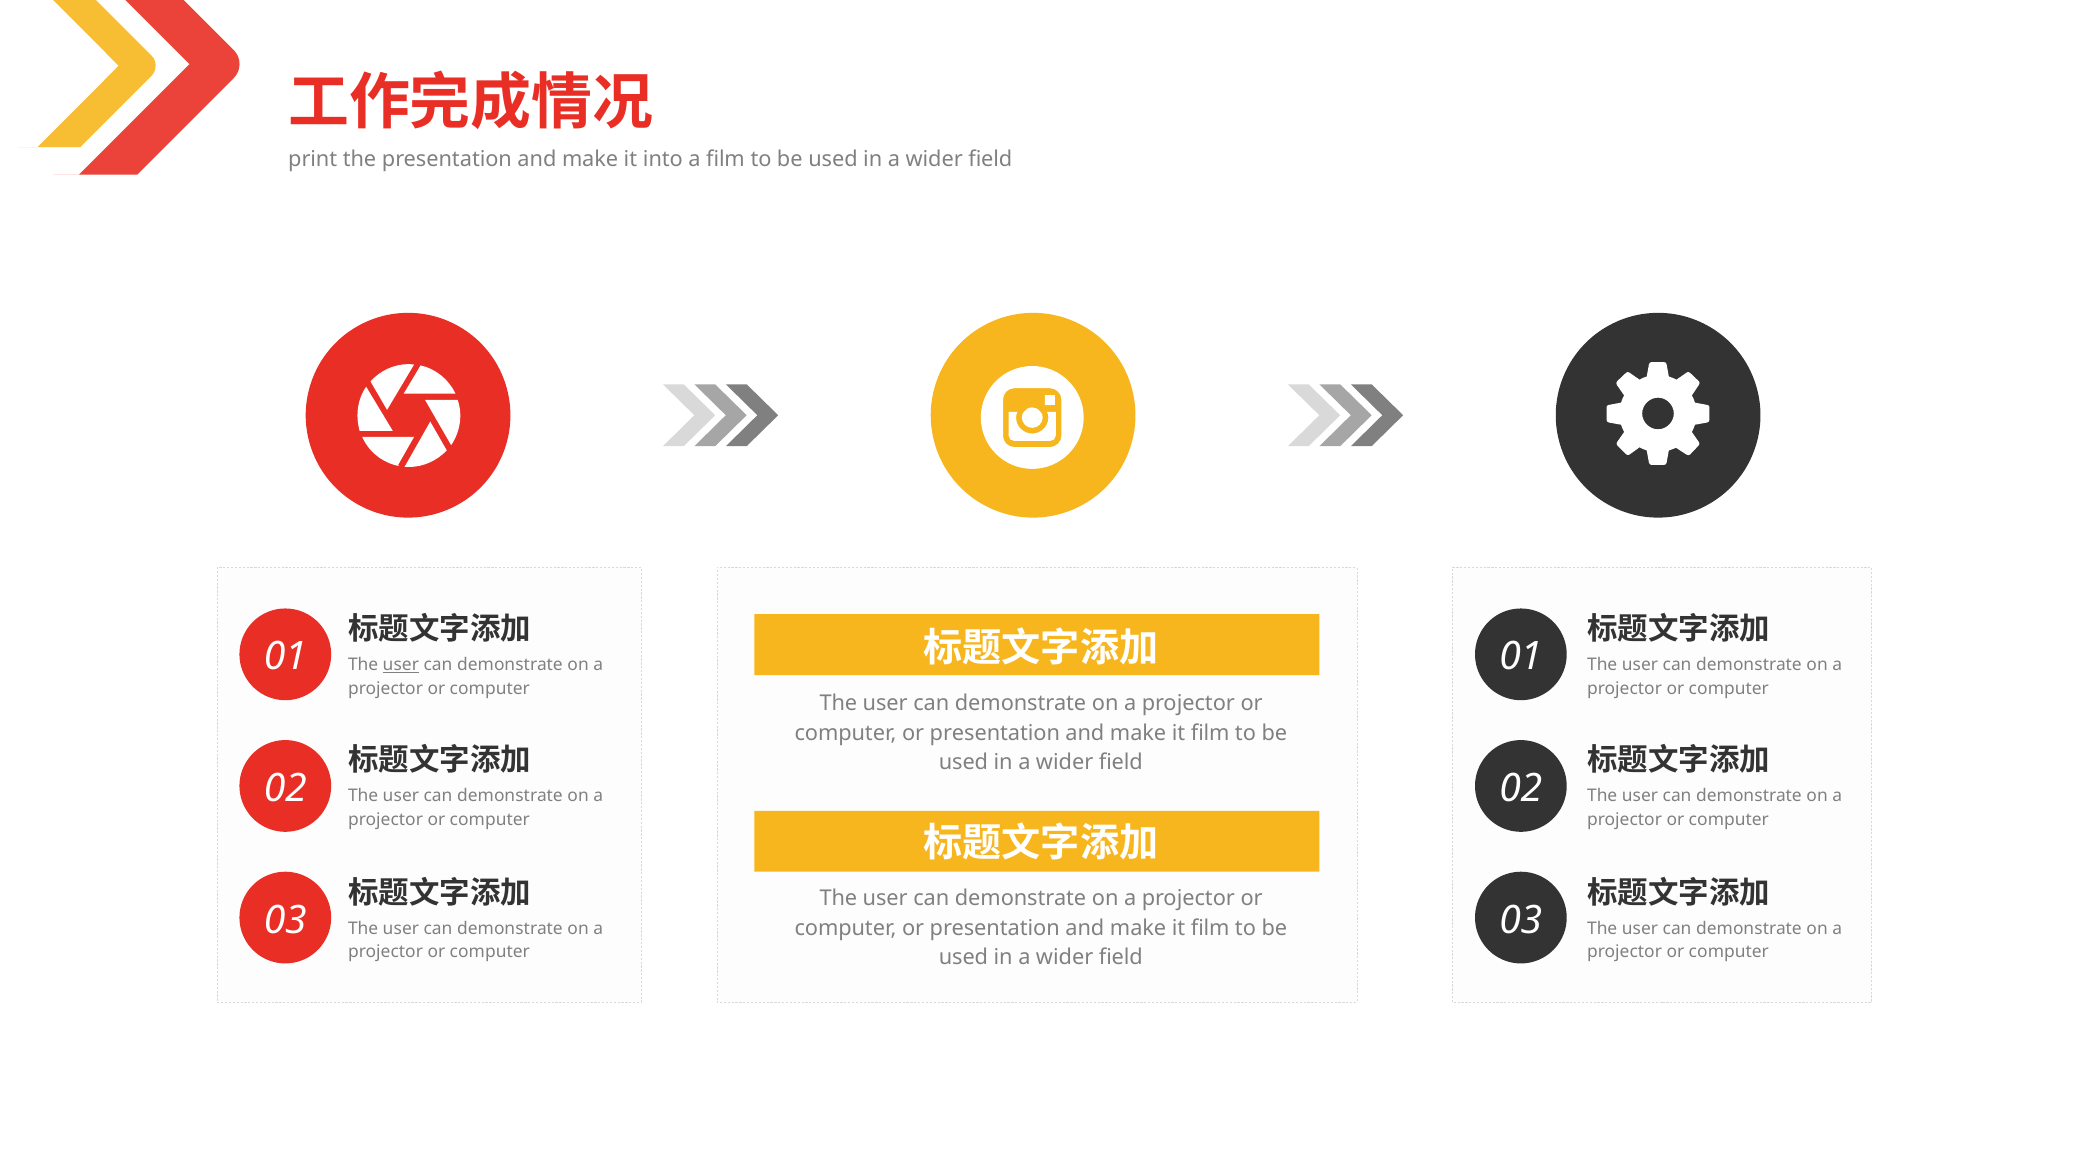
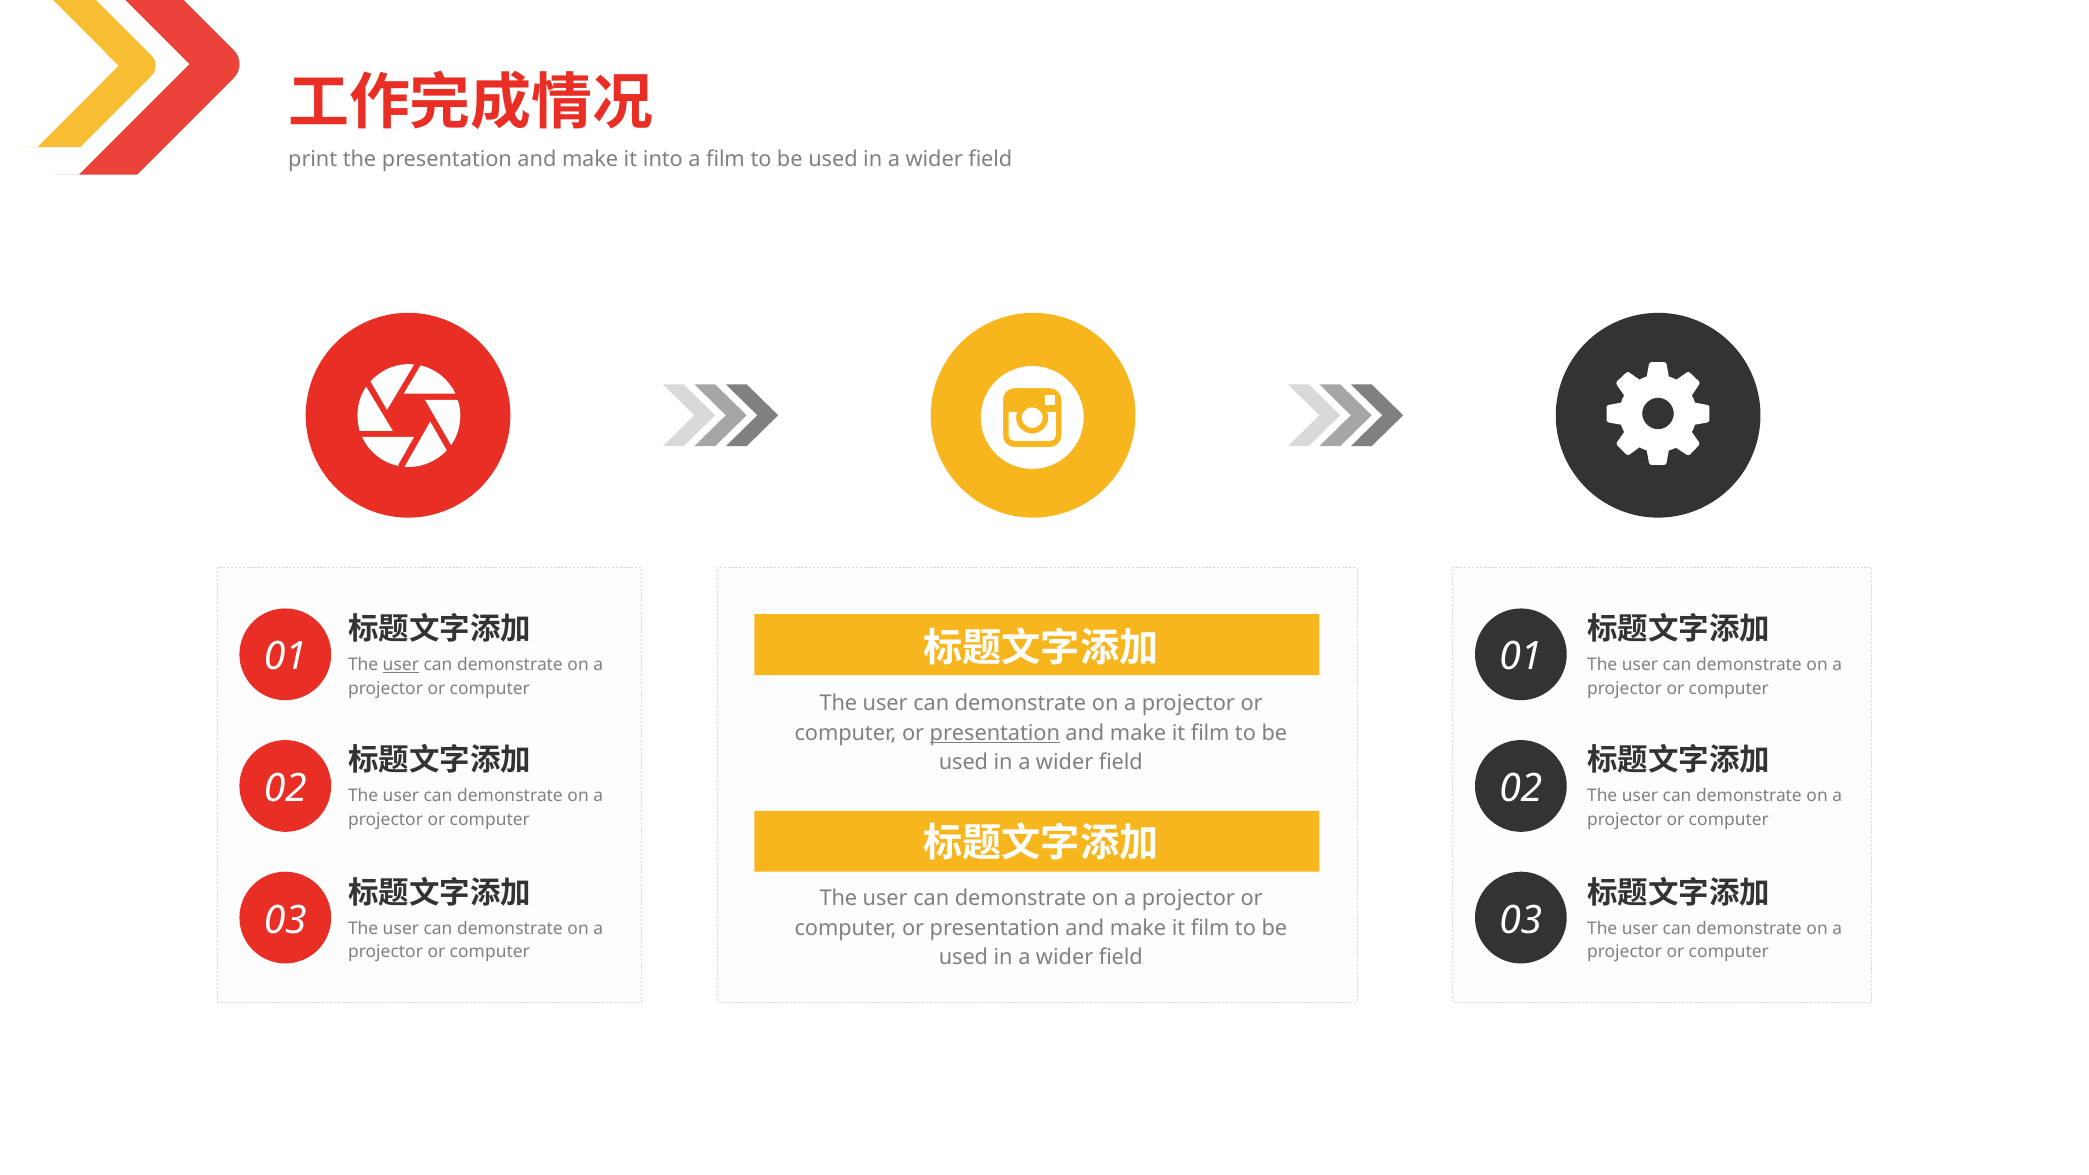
presentation underline: none -> present (995, 733)
